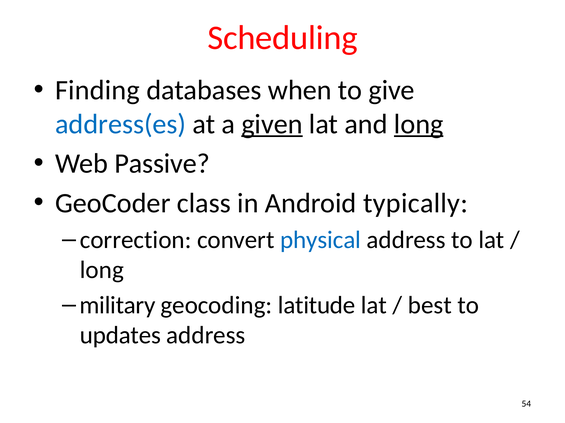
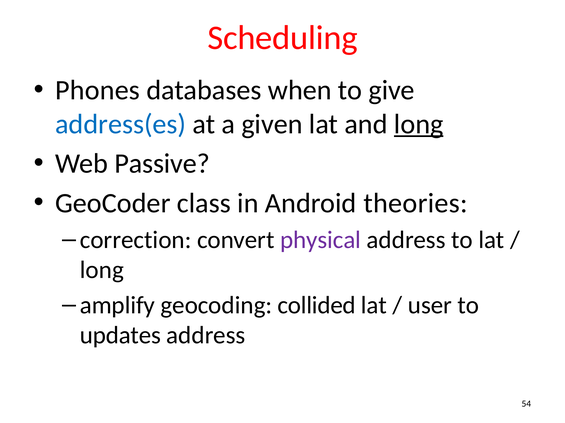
Finding: Finding -> Phones (98, 91)
given underline: present -> none (272, 124)
typically: typically -> theories (416, 204)
physical colour: blue -> purple (321, 240)
military: military -> amplify (117, 306)
latitude: latitude -> collided (317, 306)
best: best -> user (430, 306)
